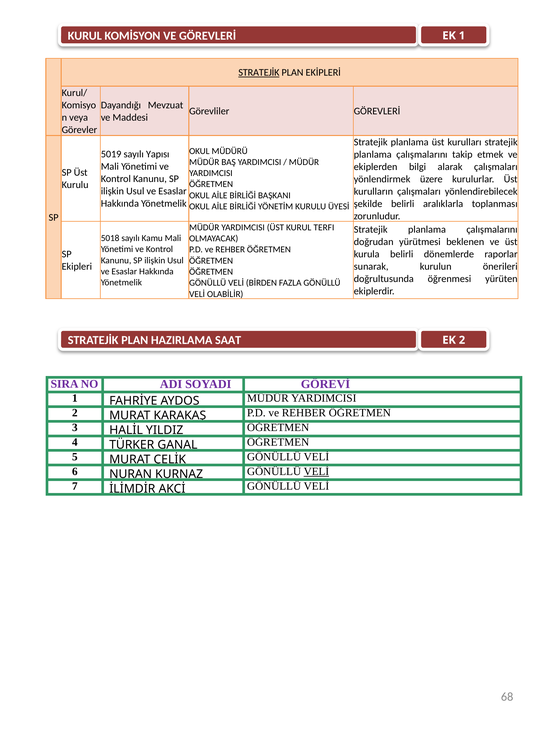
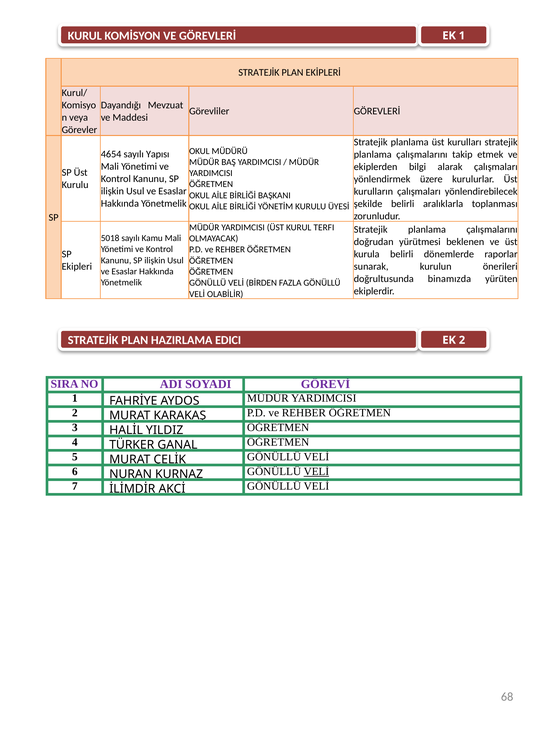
STRATEJİK underline: present -> none (259, 73)
5019: 5019 -> 4654 (111, 154)
öğrenmesi: öğrenmesi -> binamızda (449, 279)
SAAT: SAAT -> EDICI (228, 340)
